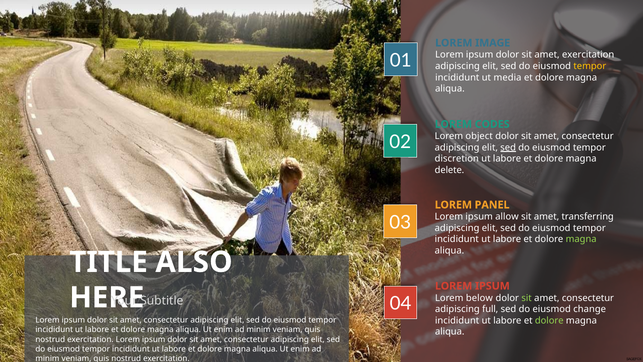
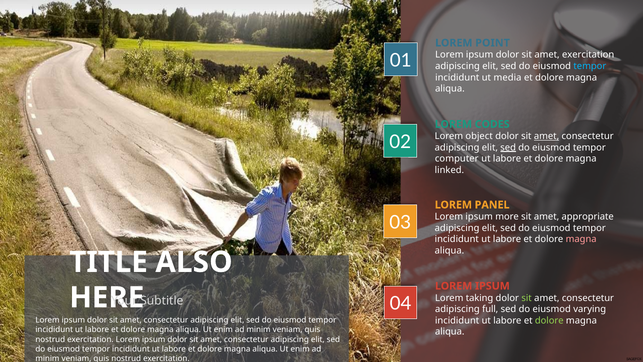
IMAGE: IMAGE -> POINT (493, 43)
tempor colour: yellow -> light blue (590, 66)
amet underline: none -> present (547, 136)
discretion: discretion -> computer (457, 159)
delete: delete -> linked (449, 170)
allow: allow -> more (507, 217)
transferring: transferring -> appropriate (588, 217)
magna colour: light green -> pink (581, 239)
below: below -> taking (479, 298)
change: change -> varying (590, 309)
